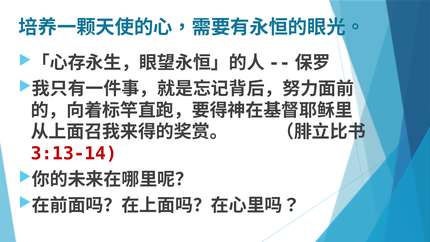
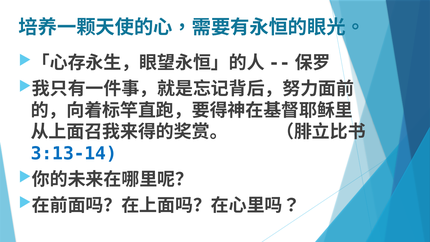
3:13-14 colour: red -> blue (74, 153)
